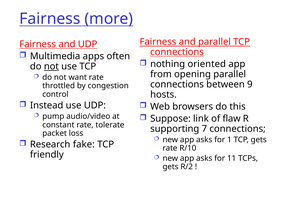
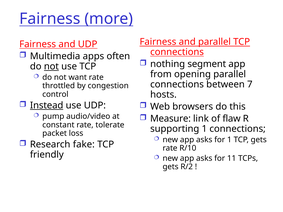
oriented: oriented -> segment (207, 64)
9: 9 -> 7 (250, 84)
Instead underline: none -> present (47, 106)
Suppose: Suppose -> Measure (170, 119)
supporting 7: 7 -> 1 (204, 129)
